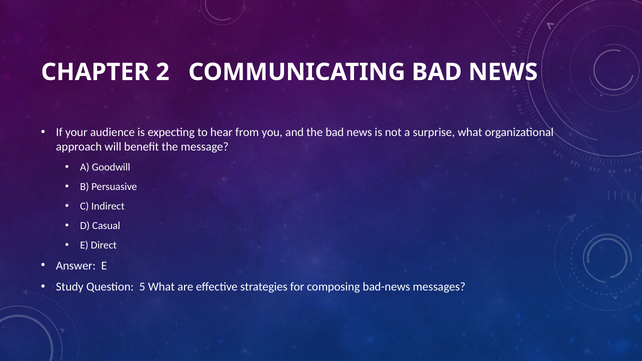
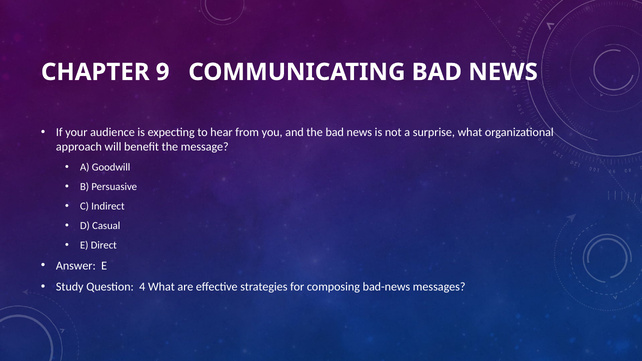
2: 2 -> 9 (163, 72)
5: 5 -> 4 (142, 287)
